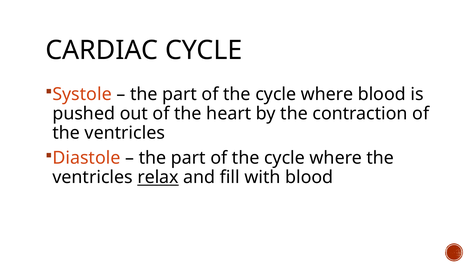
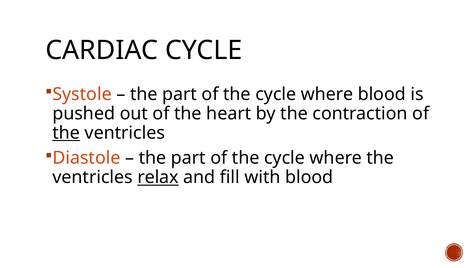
the underline: none -> present (66, 133)
